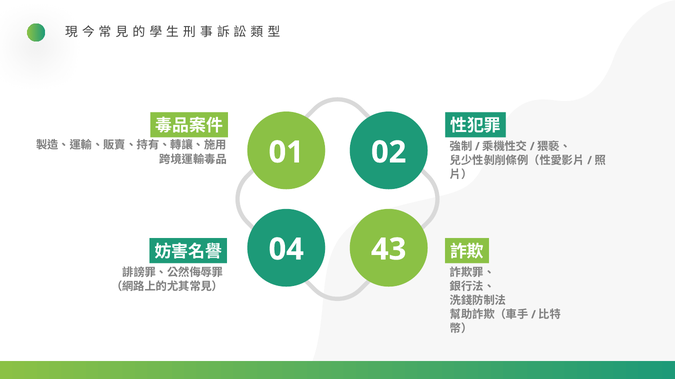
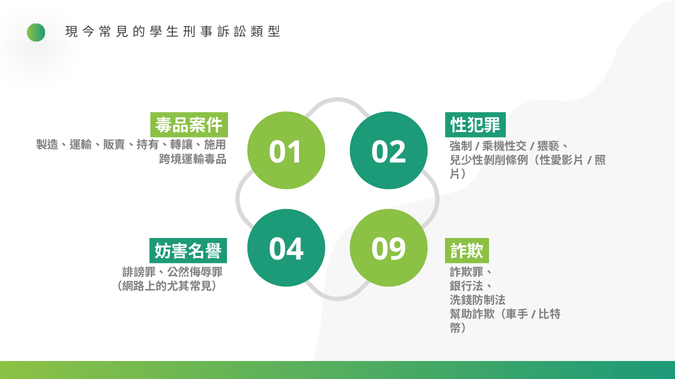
43: 43 -> 09 (389, 250)
